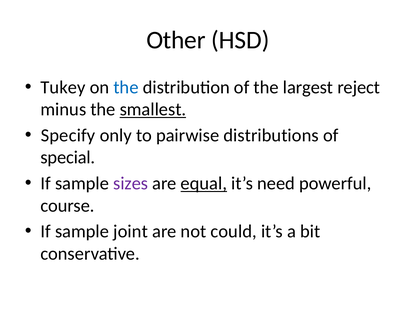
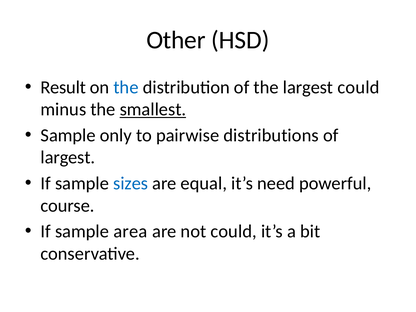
Tukey: Tukey -> Result (63, 87)
largest reject: reject -> could (359, 87)
Specify: Specify -> Sample (68, 135)
special: special -> largest (68, 158)
sizes colour: purple -> blue (131, 183)
equal underline: present -> none (204, 183)
joint: joint -> area (131, 232)
